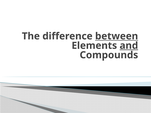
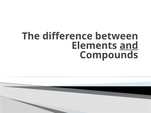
between underline: present -> none (117, 36)
